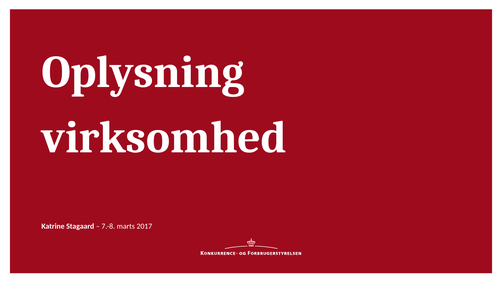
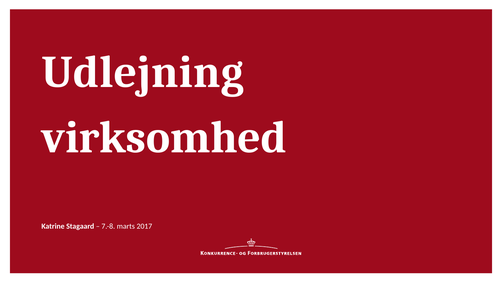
Oplysning: Oplysning -> Udlejning (143, 72)
